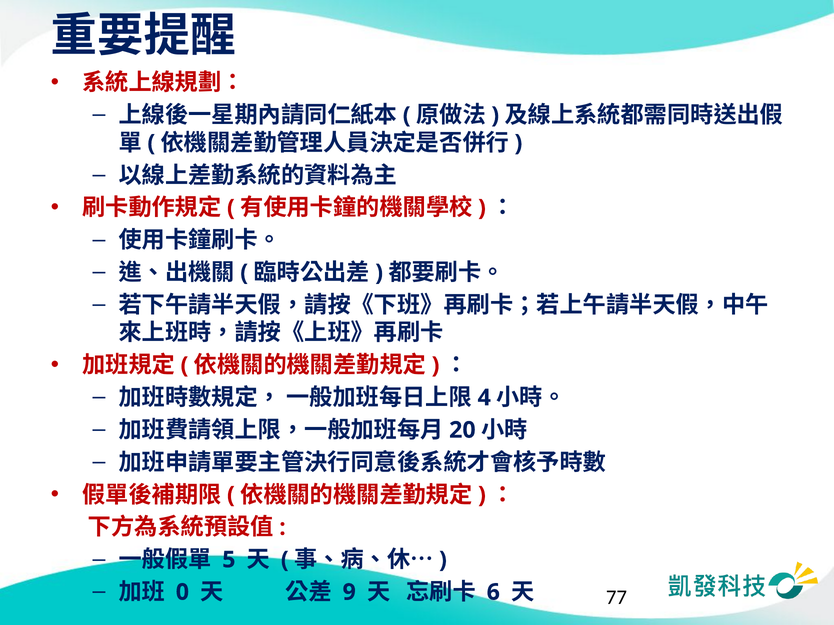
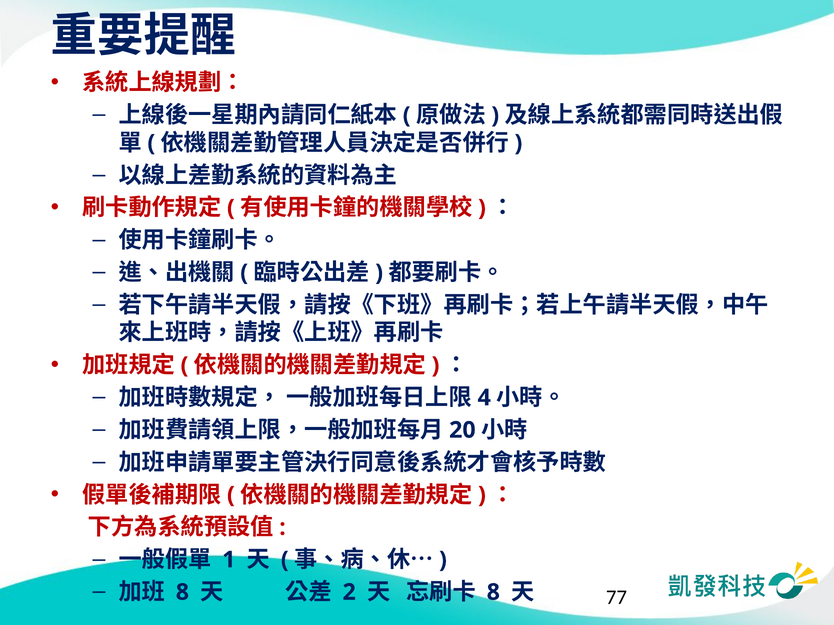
5: 5 -> 1 (229, 560)
0: 0 -> 8 (182, 593)
9: 9 -> 2 (349, 593)
6: 6 -> 8 (493, 593)
